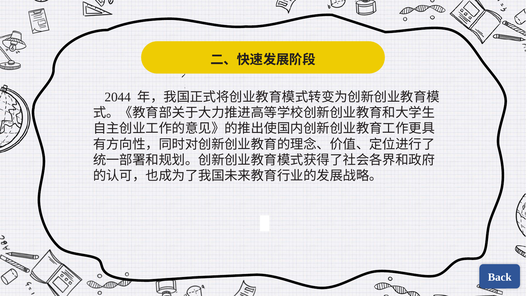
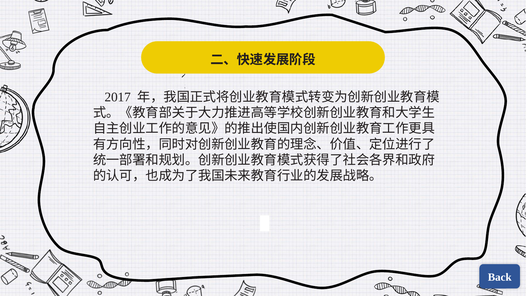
2044: 2044 -> 2017 (118, 97)
